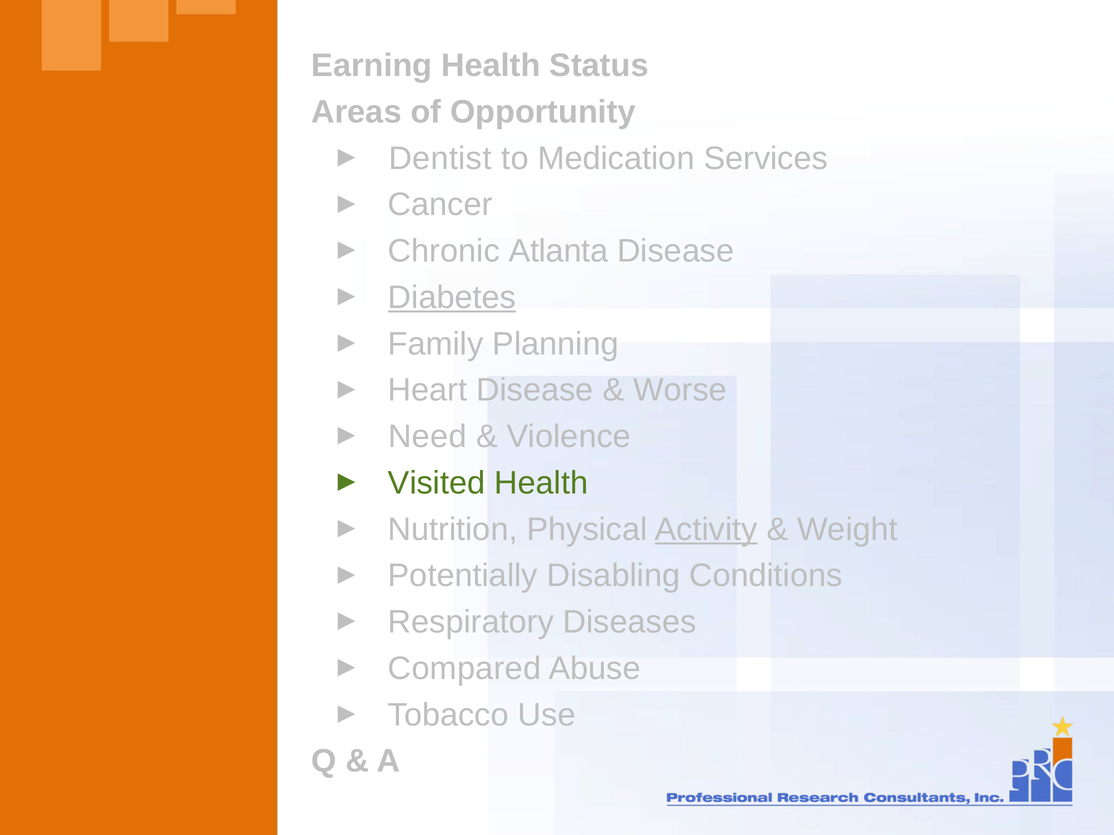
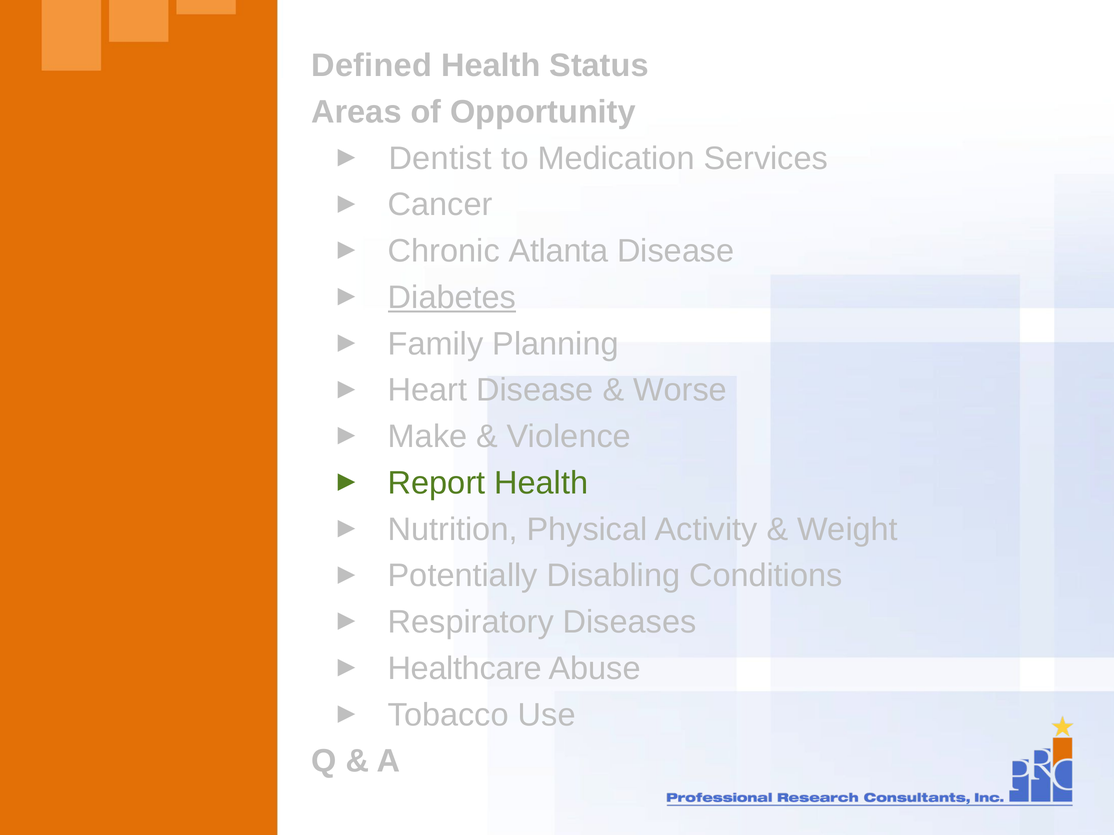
Earning: Earning -> Defined (372, 66)
Need: Need -> Make (428, 437)
Visited: Visited -> Report (437, 483)
Activity underline: present -> none (706, 530)
Compared: Compared -> Healthcare (465, 669)
